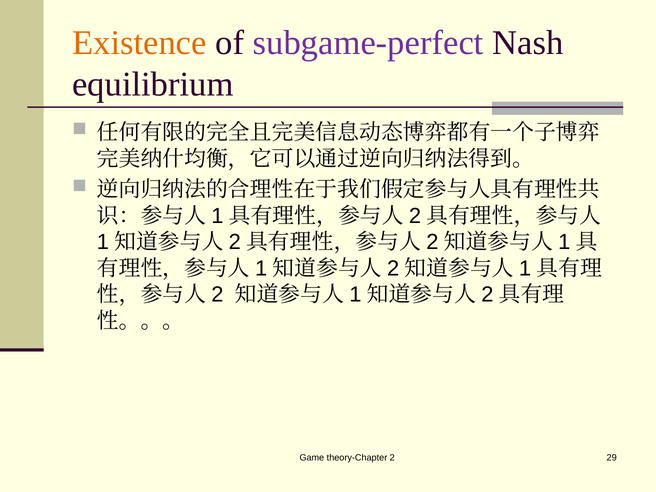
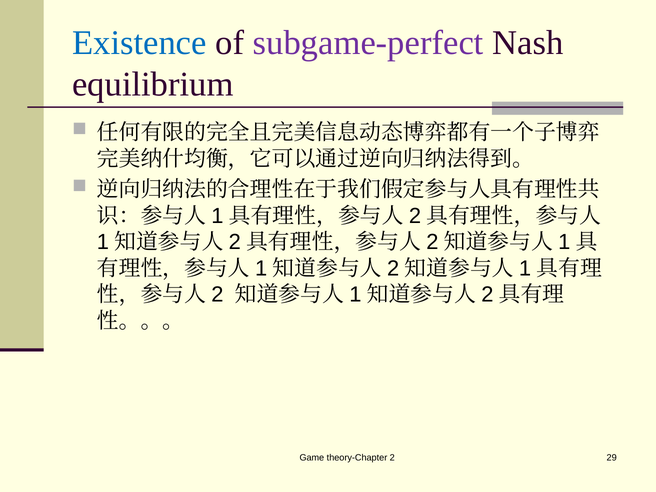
Existence colour: orange -> blue (139, 43)
